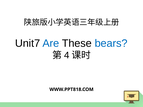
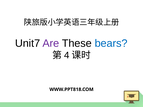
Are colour: blue -> purple (51, 43)
